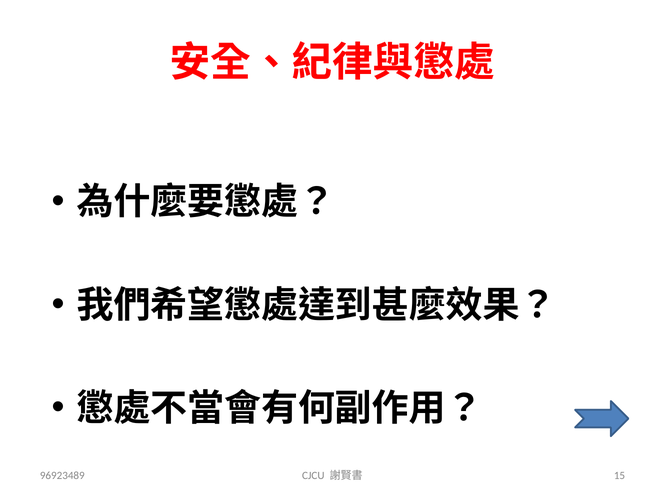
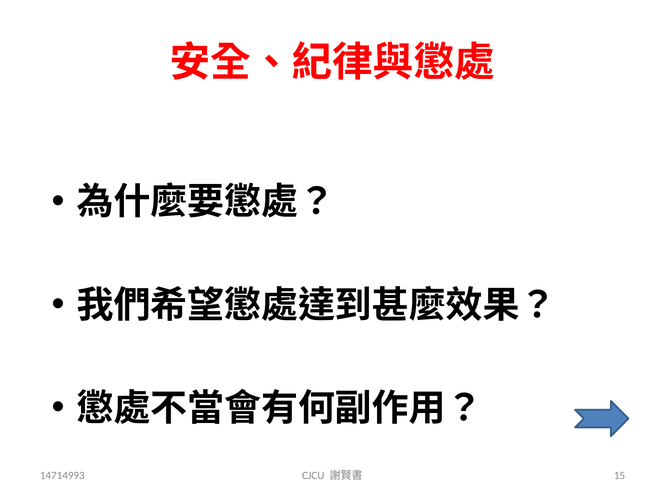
96923489: 96923489 -> 14714993 (62, 476)
